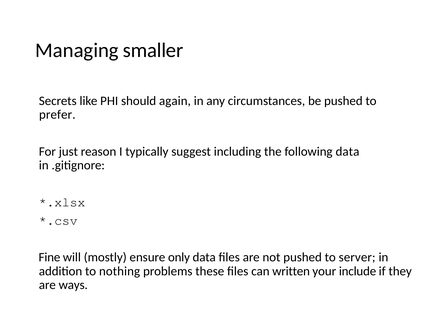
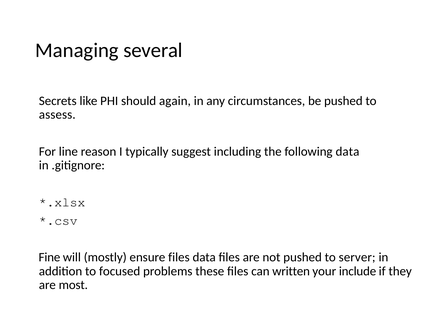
smaller: smaller -> several (153, 50)
prefer: prefer -> assess (57, 115)
just: just -> line (68, 151)
ensure only: only -> files (179, 257)
nothing: nothing -> focused (120, 271)
ways: ways -> most (73, 285)
